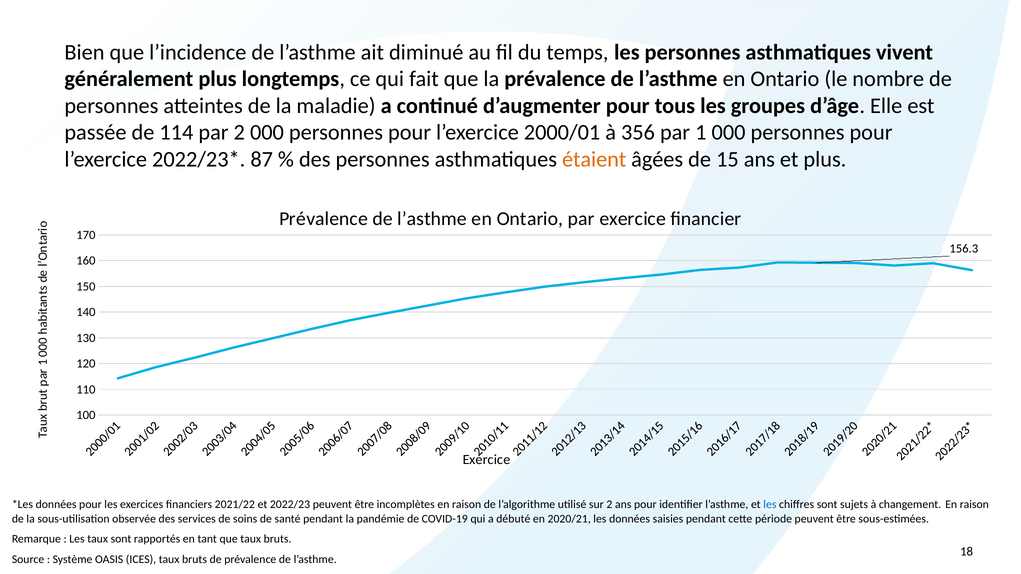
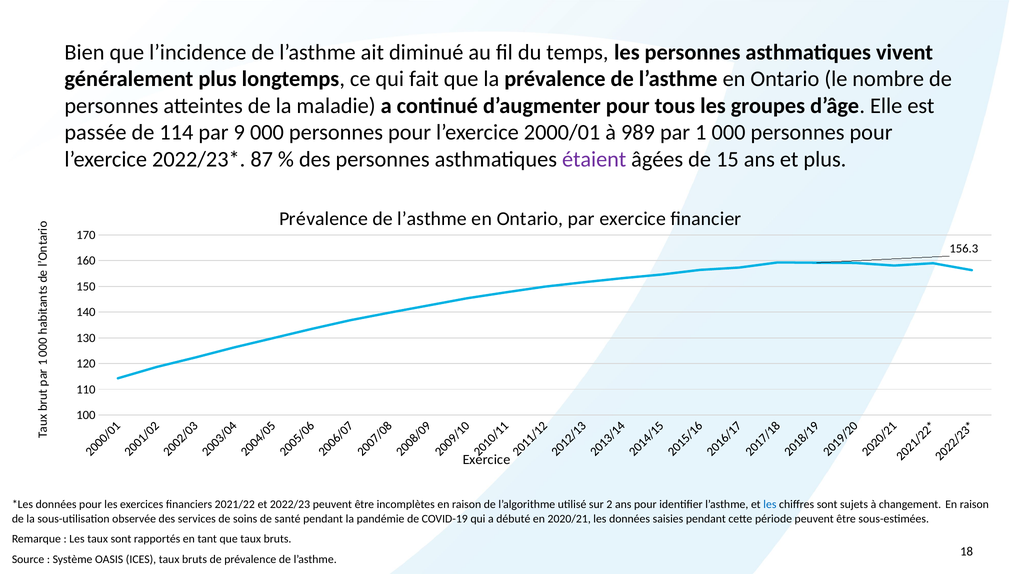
par 2: 2 -> 9 (239, 133)
356: 356 -> 989 (638, 133)
étaient colour: orange -> purple (594, 159)
